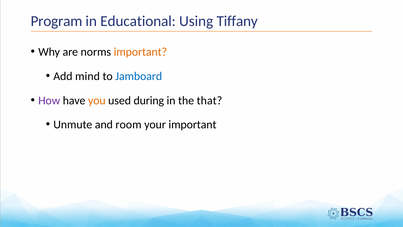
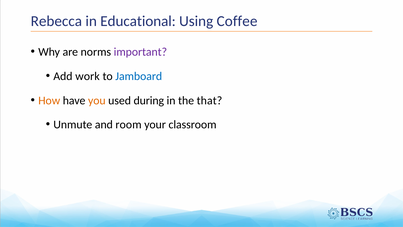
Program: Program -> Rebecca (56, 21)
Tiffany: Tiffany -> Coffee (237, 21)
important colour: orange -> purple (140, 52)
mind: mind -> work (88, 76)
How colour: purple -> orange (49, 100)
your important: important -> classroom (192, 125)
